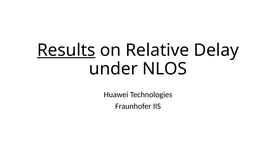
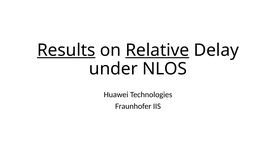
Relative underline: none -> present (157, 50)
